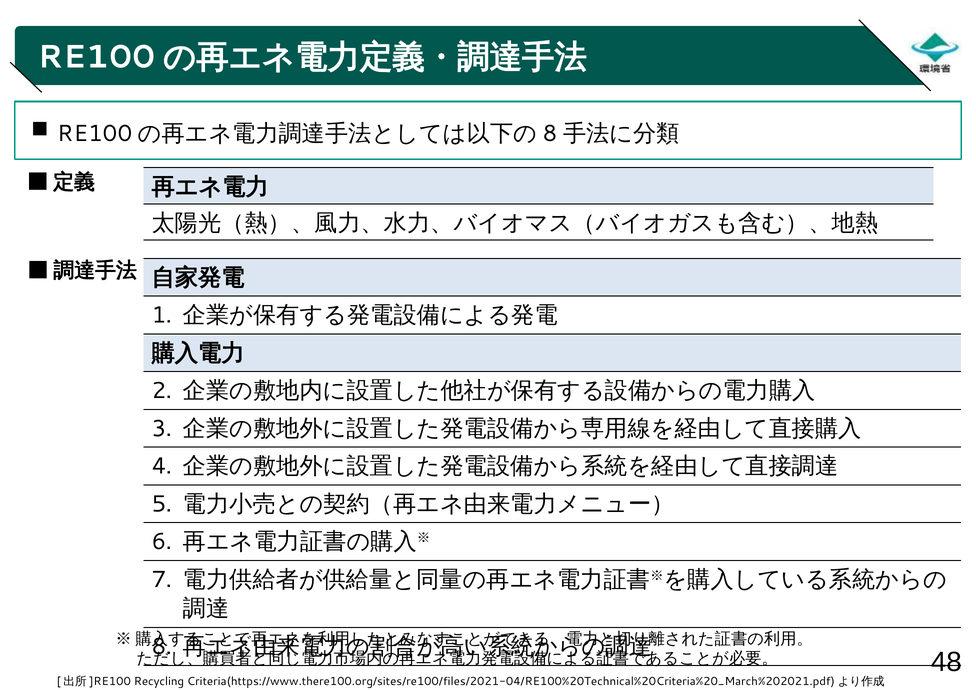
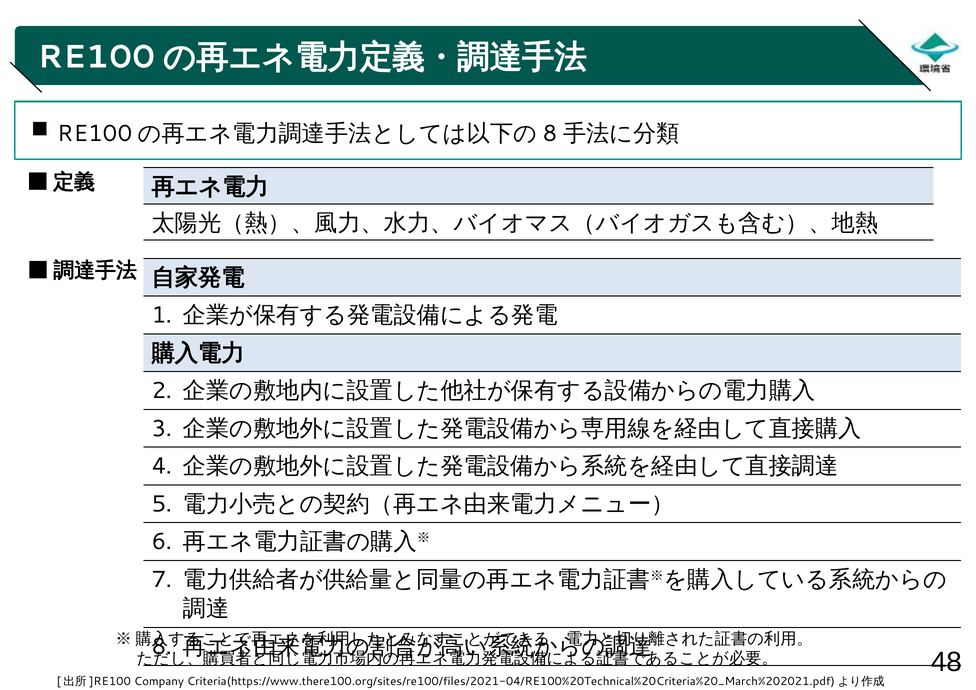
Recycling: Recycling -> Company (159, 682)
